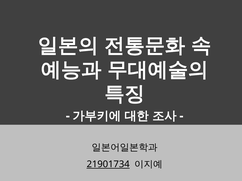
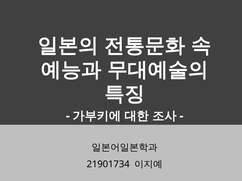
21901734 underline: present -> none (108, 165)
